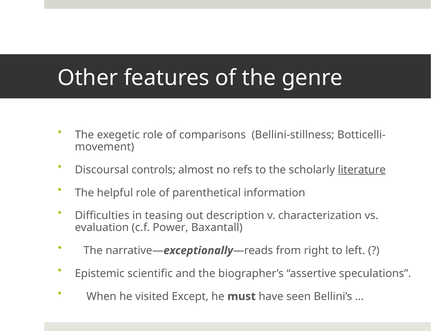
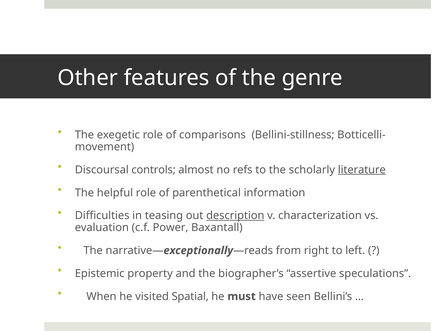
description underline: none -> present (235, 216)
scientific: scientific -> property (150, 274)
Except: Except -> Spatial (190, 297)
